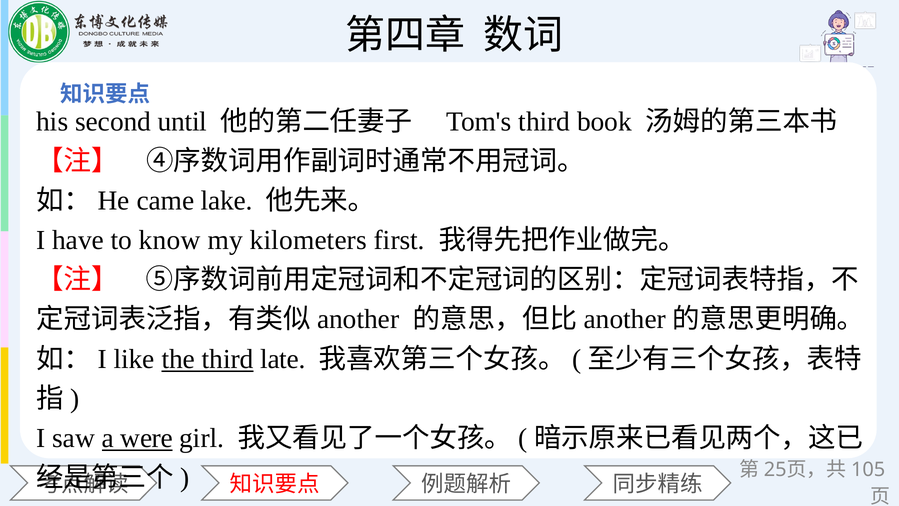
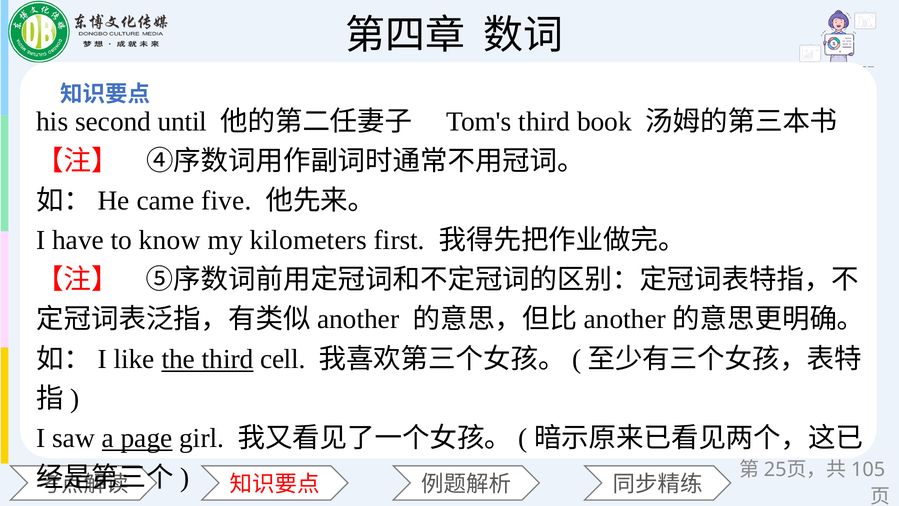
lake: lake -> five (226, 201)
late: late -> cell (283, 359)
were: were -> page (147, 438)
